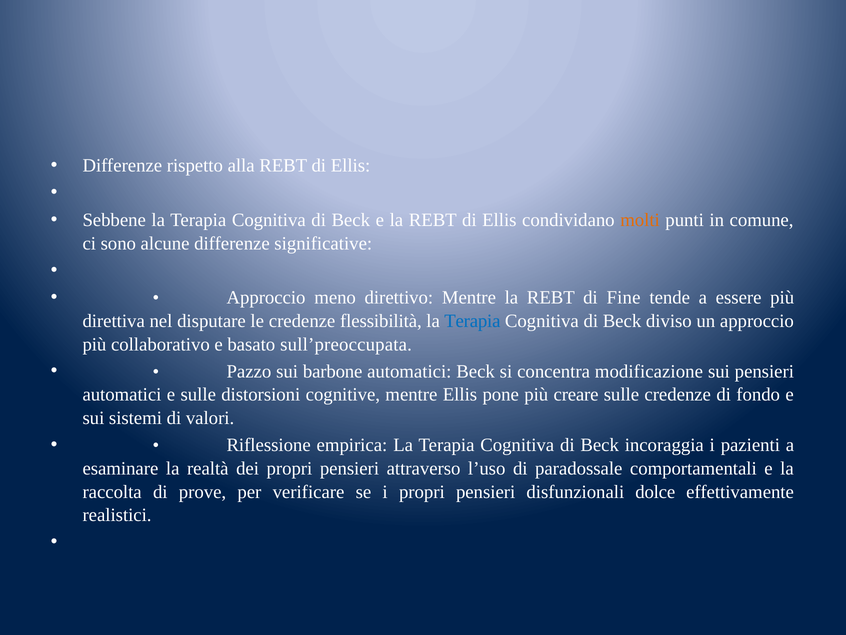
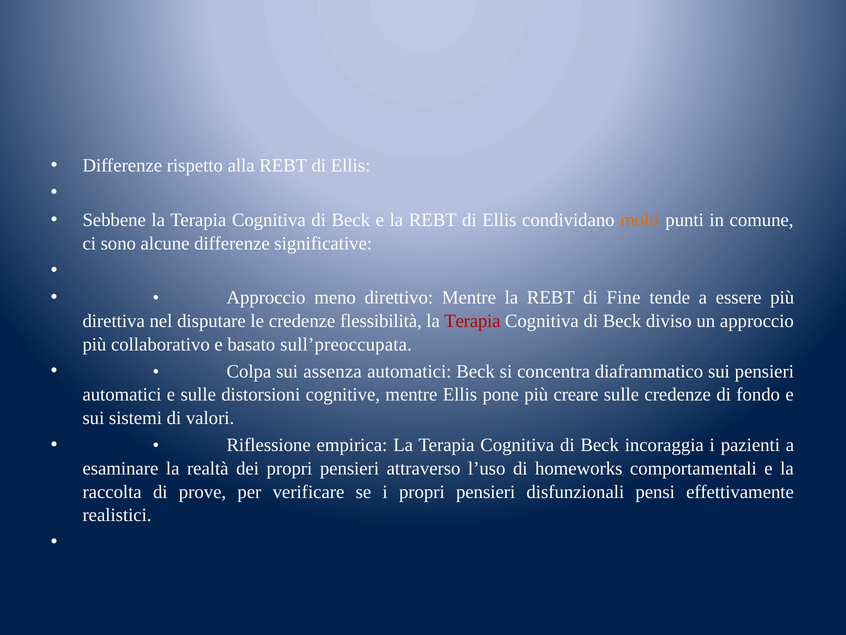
Terapia colour: blue -> red (472, 321)
Pazzo: Pazzo -> Colpa (249, 371)
barbone: barbone -> assenza (333, 371)
modificazione: modificazione -> diaframmatico (649, 371)
paradossale: paradossale -> homeworks (579, 468)
dolce: dolce -> pensi (655, 492)
